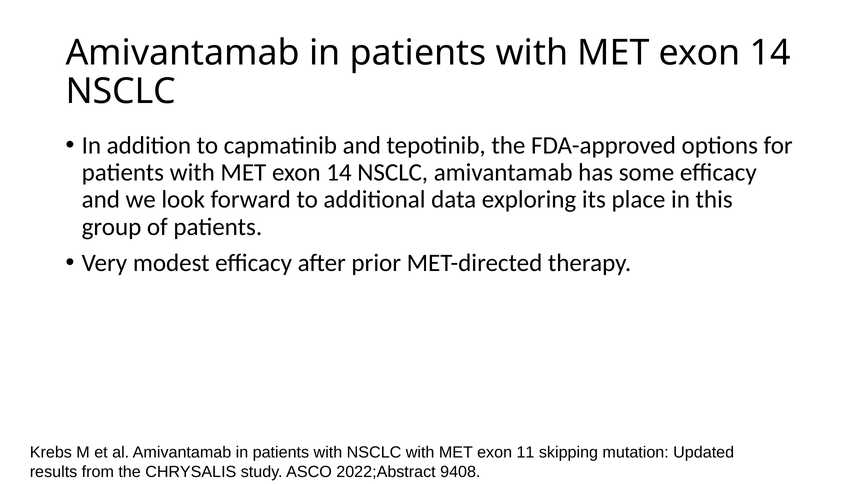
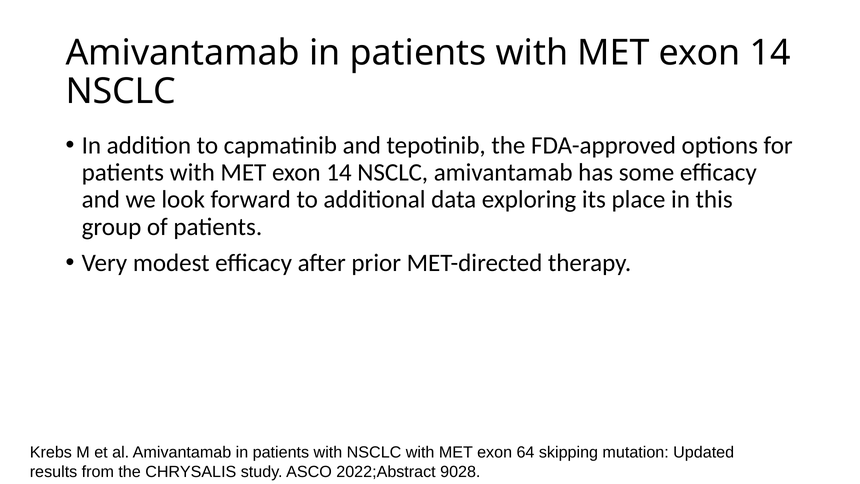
11: 11 -> 64 (525, 452)
9408: 9408 -> 9028 (460, 471)
